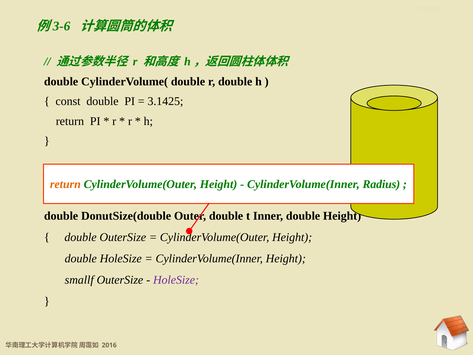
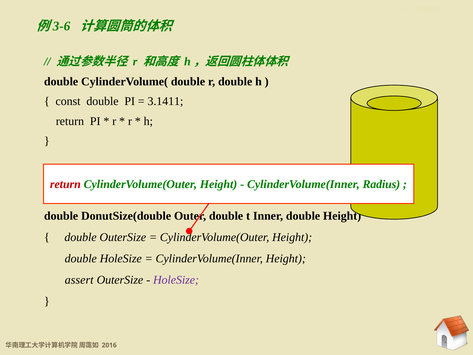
3.1425: 3.1425 -> 3.1411 (165, 101)
return colour: orange -> red (65, 184)
smallf: smallf -> assert (79, 280)
